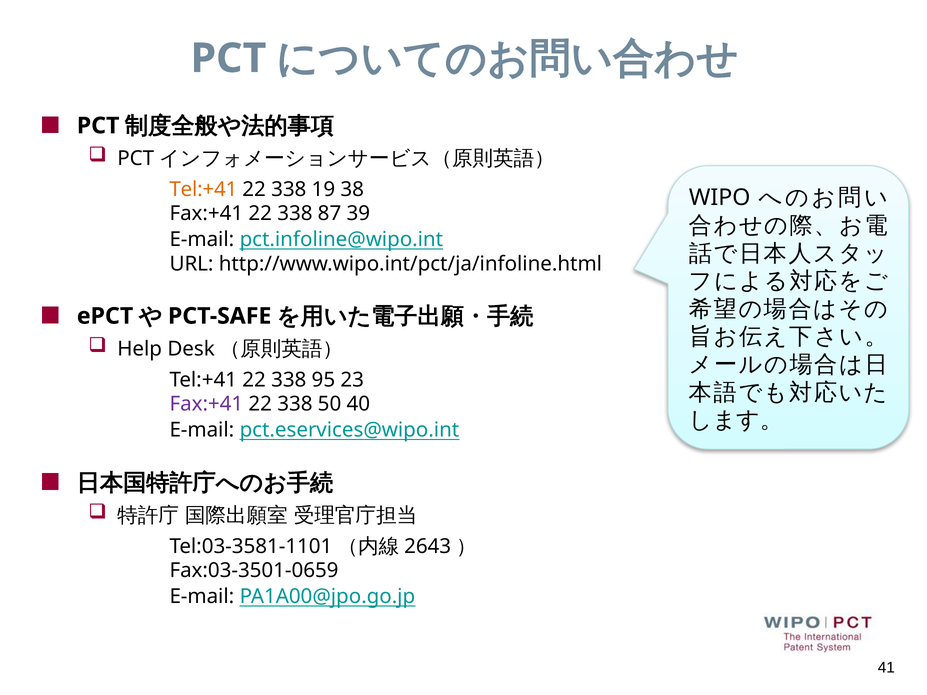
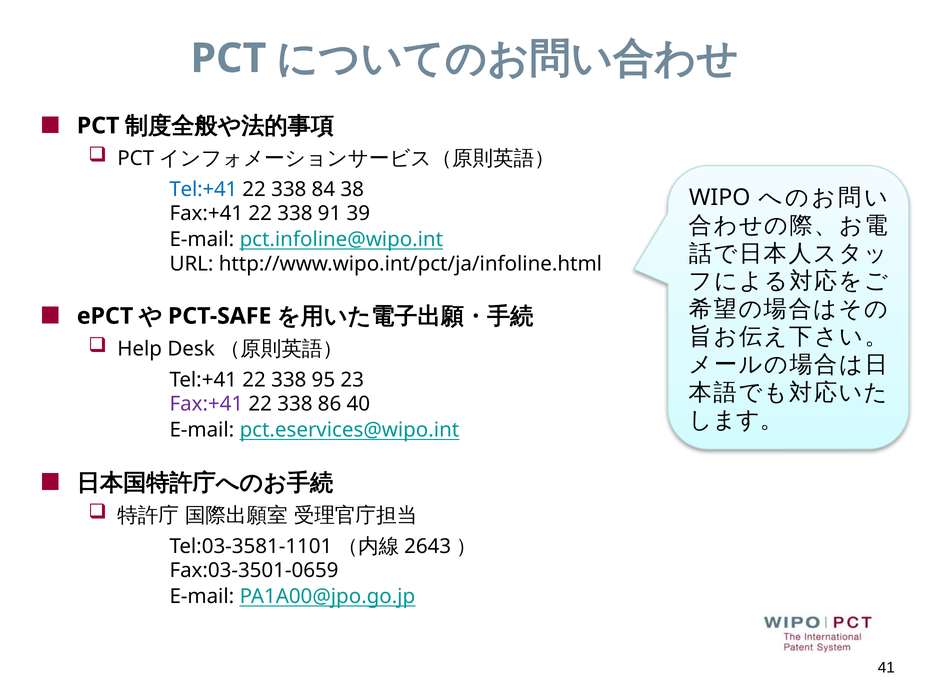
Tel:+41 colour: orange -> blue (203, 190)
19: 19 -> 84 (323, 190)
87: 87 -> 91 (330, 214)
50: 50 -> 86 (330, 404)
